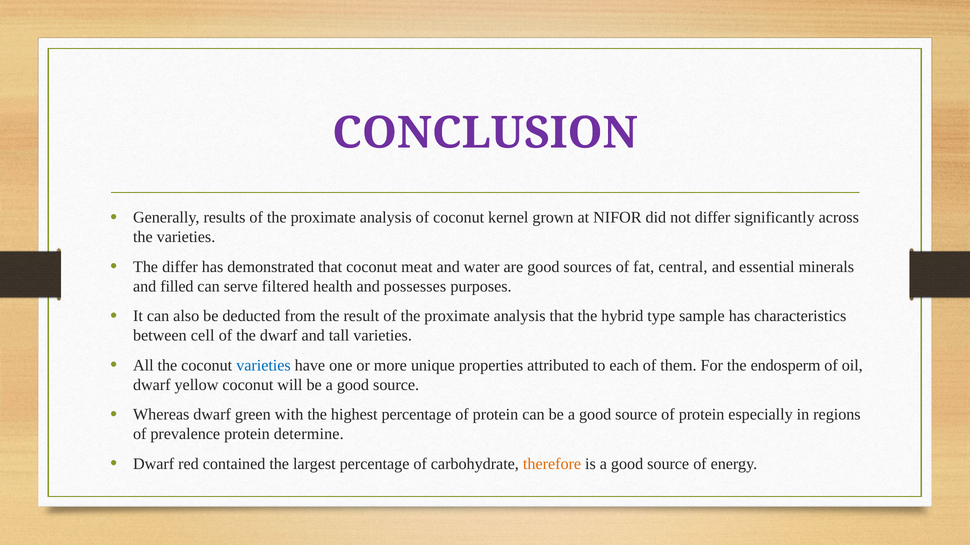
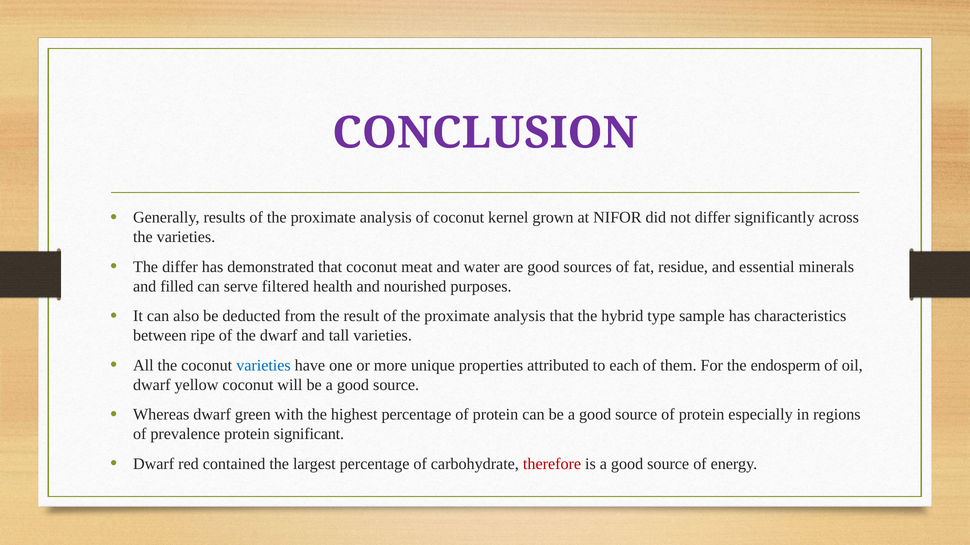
central: central -> residue (683, 267)
possesses: possesses -> nourished (415, 287)
cell: cell -> ripe (203, 336)
determine: determine -> significant (309, 434)
therefore colour: orange -> red (552, 464)
